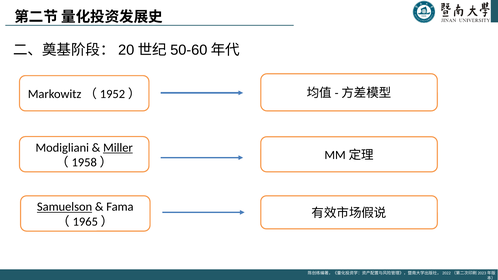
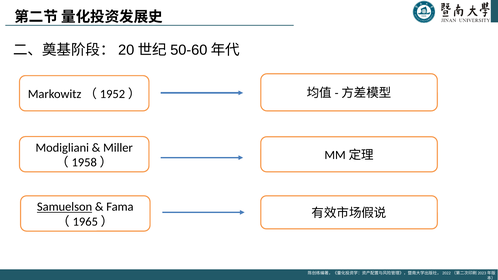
Miller underline: present -> none (118, 148)
